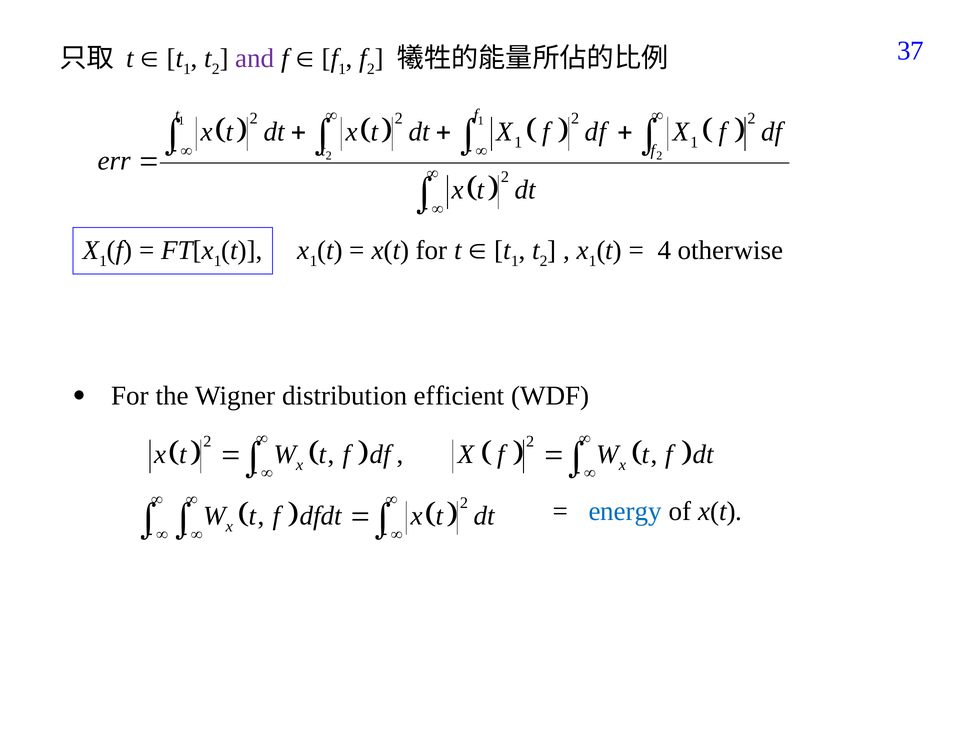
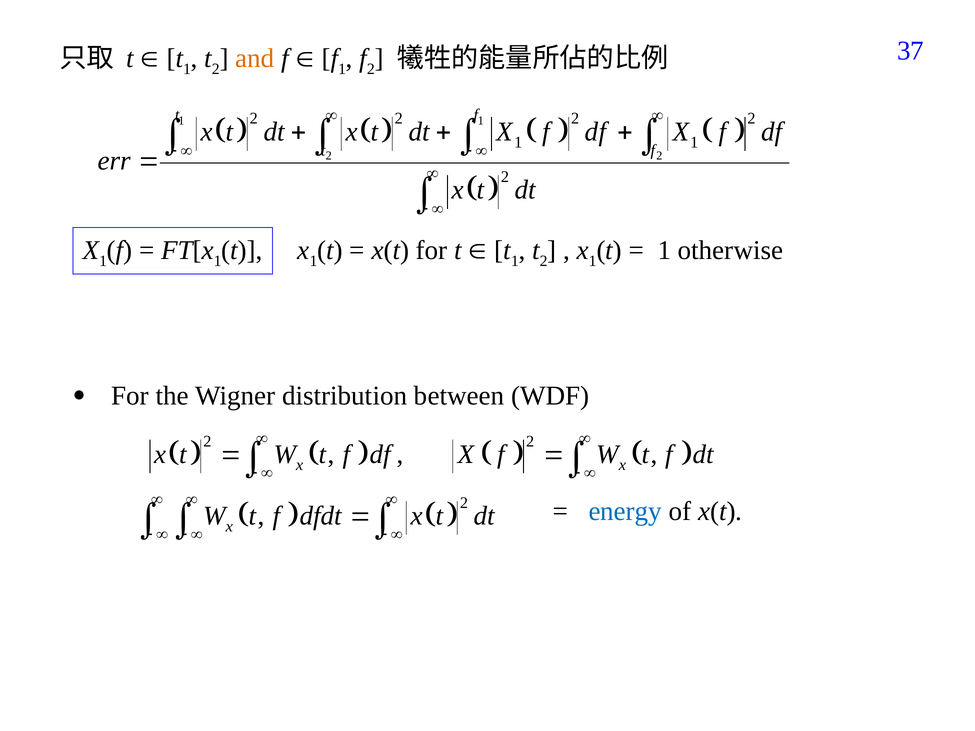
and colour: purple -> orange (255, 59)
4: 4 -> 1 (664, 250)
efficient: efficient -> between (459, 396)
